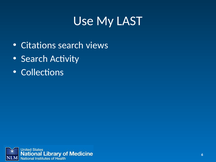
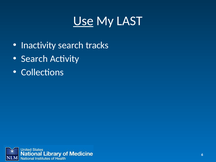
Use underline: none -> present (83, 21)
Citations: Citations -> Inactivity (39, 45)
views: views -> tracks (97, 45)
